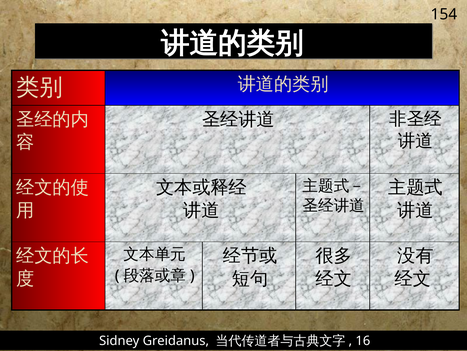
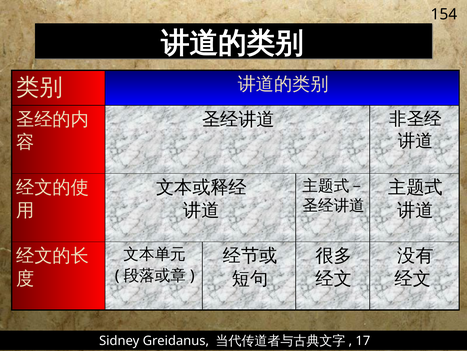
16: 16 -> 17 (363, 340)
